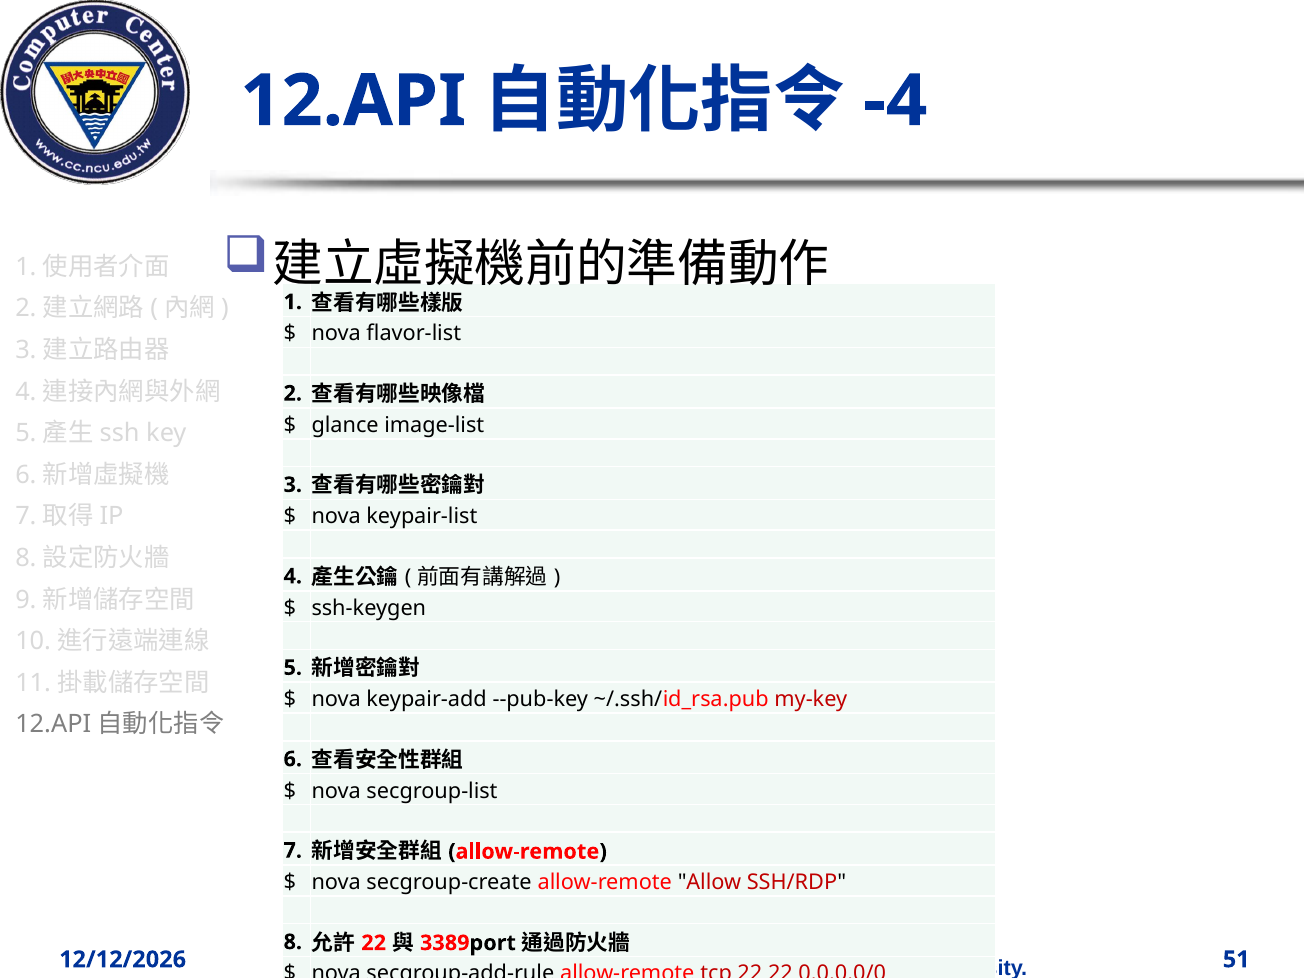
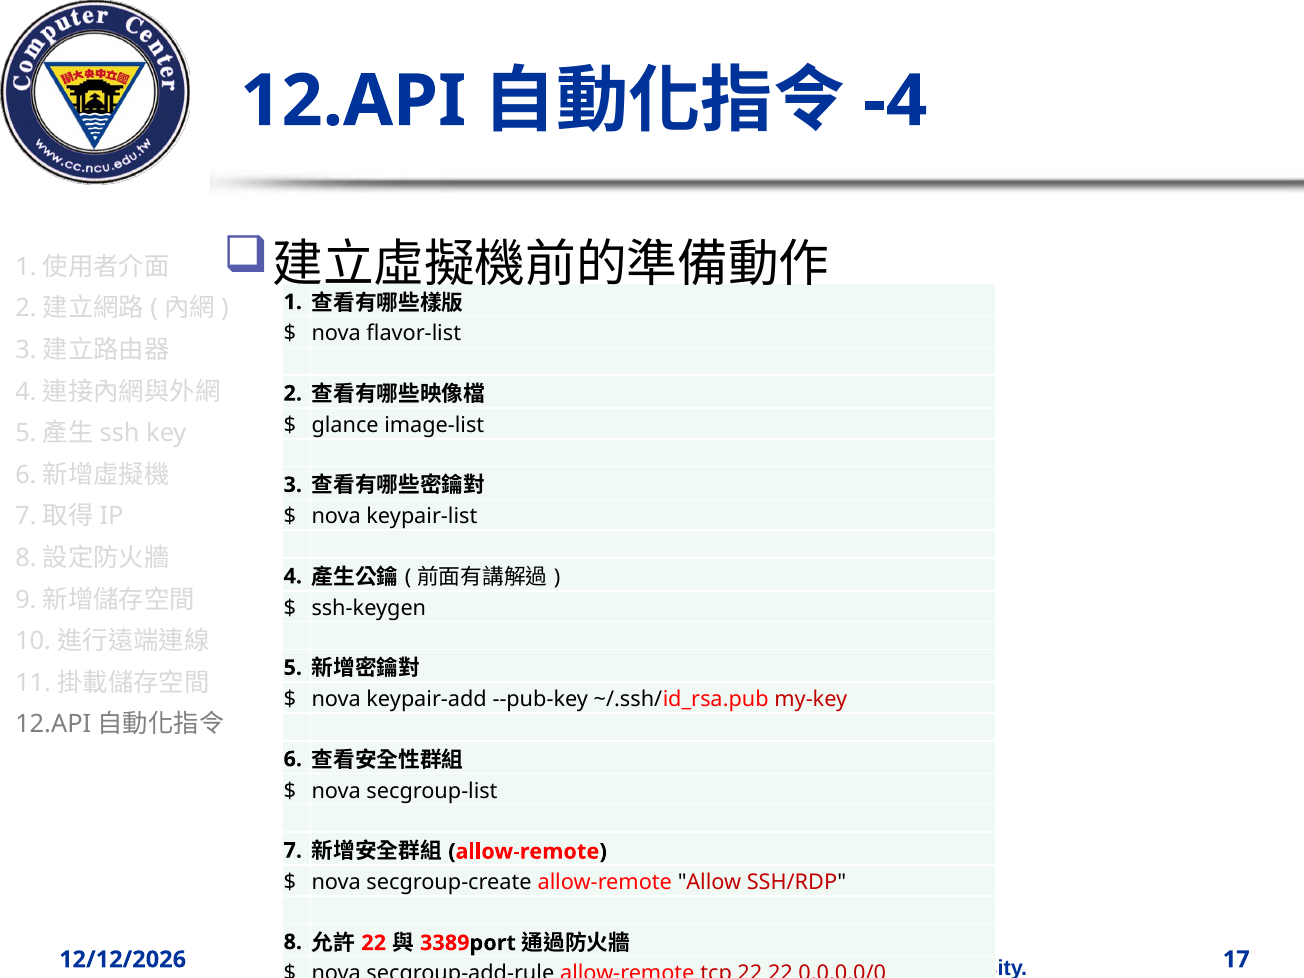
51: 51 -> 17 (1236, 960)
